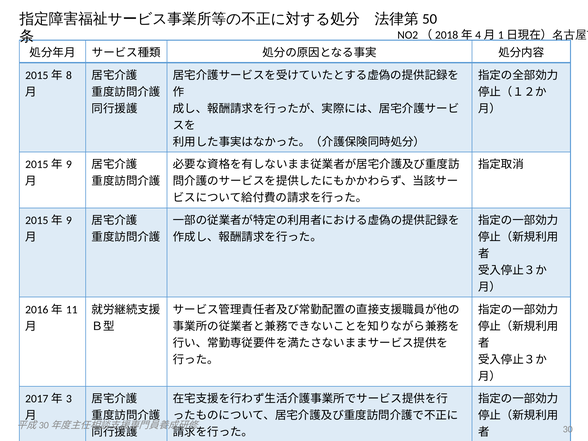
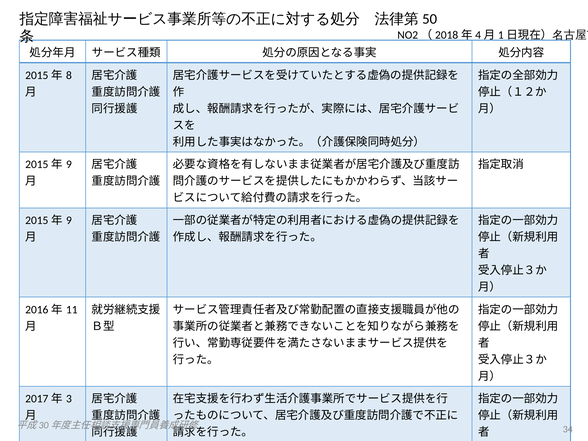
30: 30 -> 34 (568, 429)
